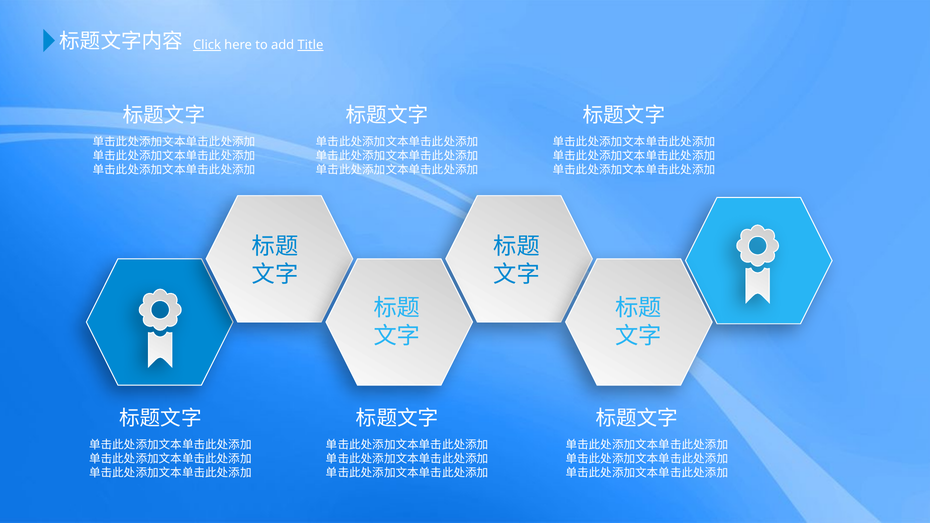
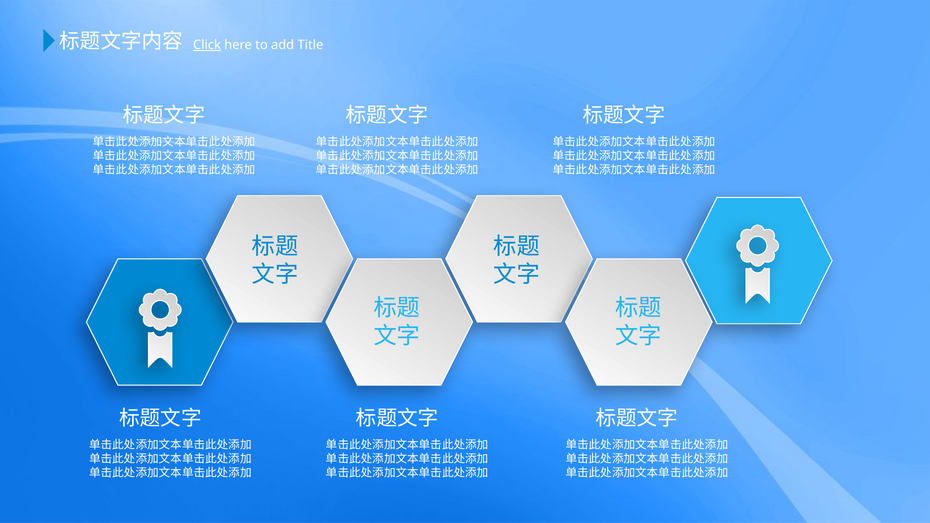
Title underline: present -> none (310, 45)
